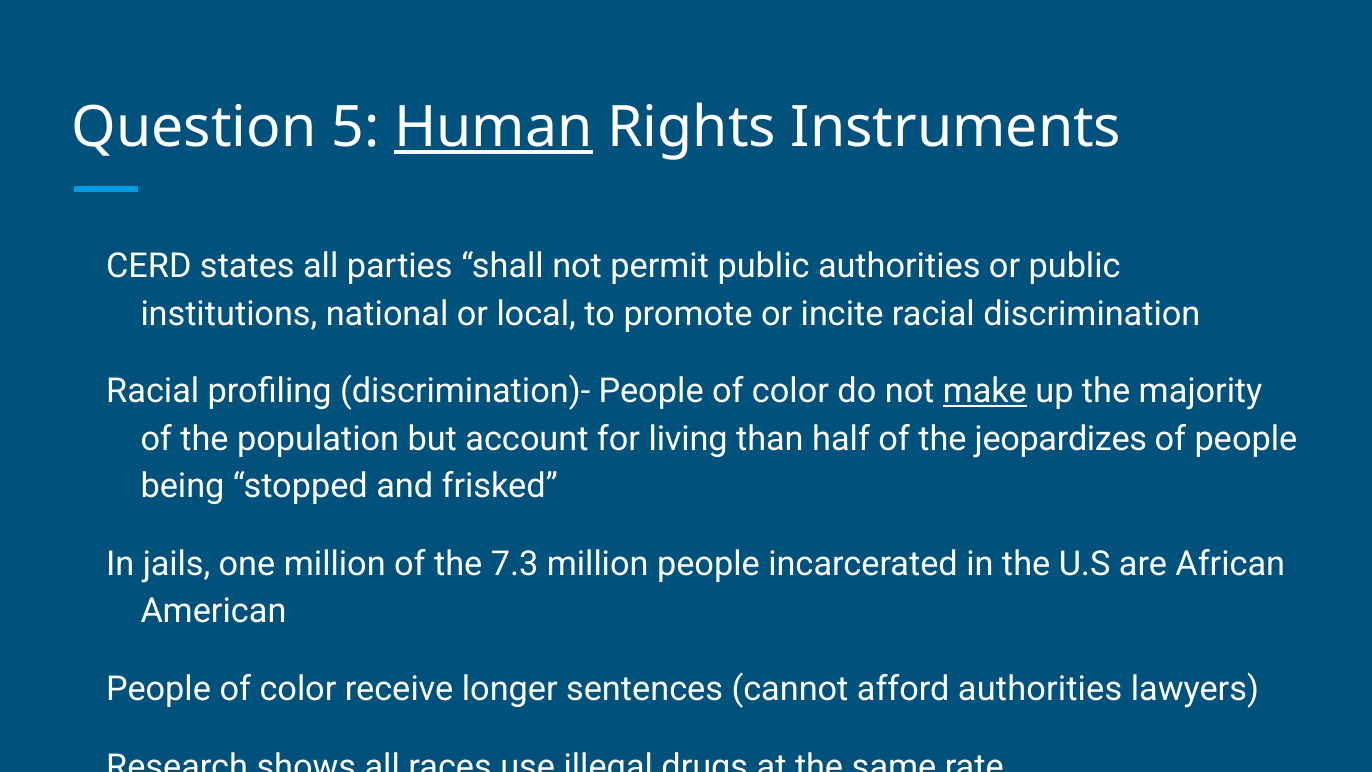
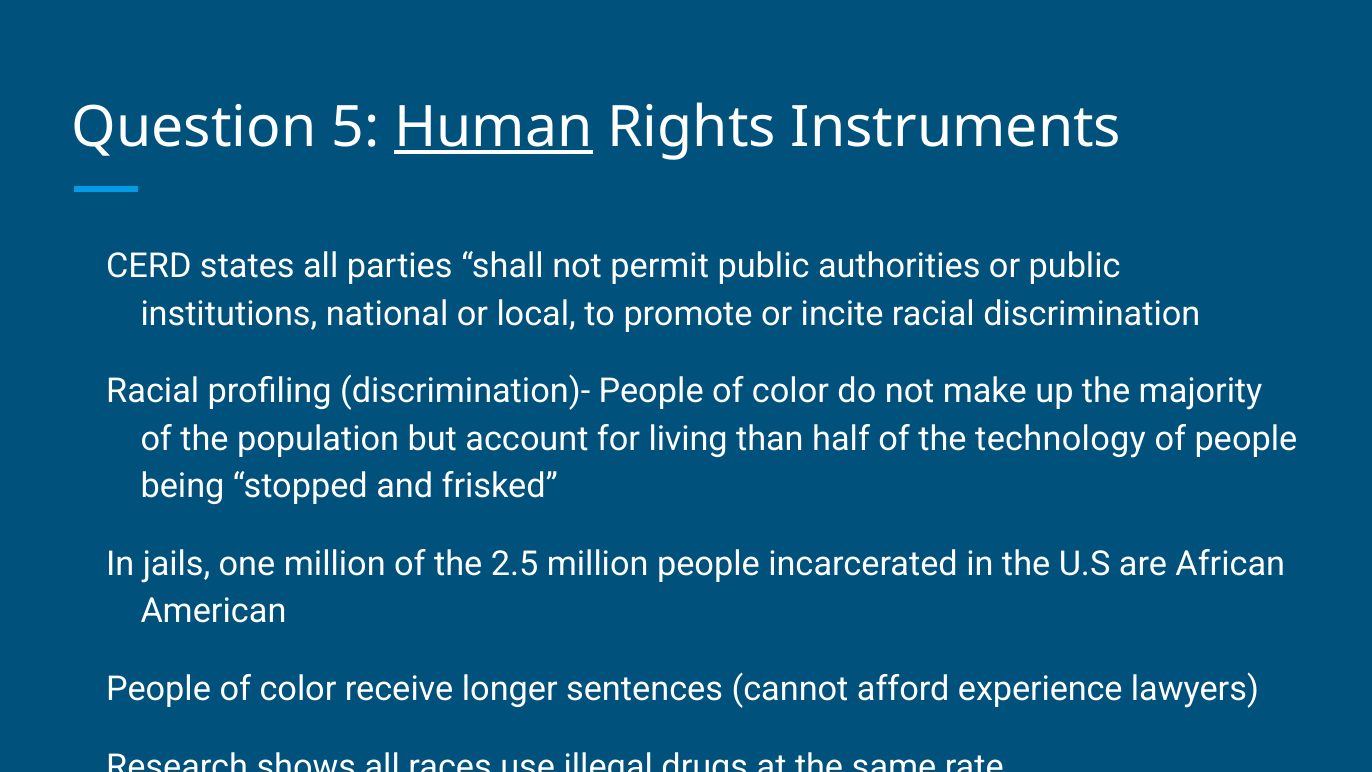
make underline: present -> none (985, 391)
jeopardizes: jeopardizes -> technology (1061, 439)
7.3: 7.3 -> 2.5 (515, 564)
afford authorities: authorities -> experience (1040, 689)
